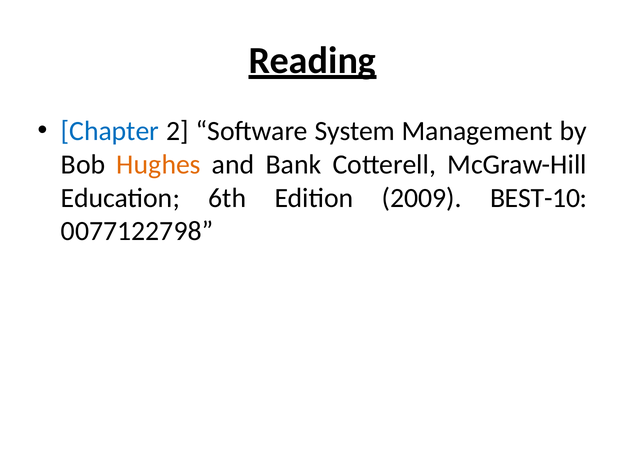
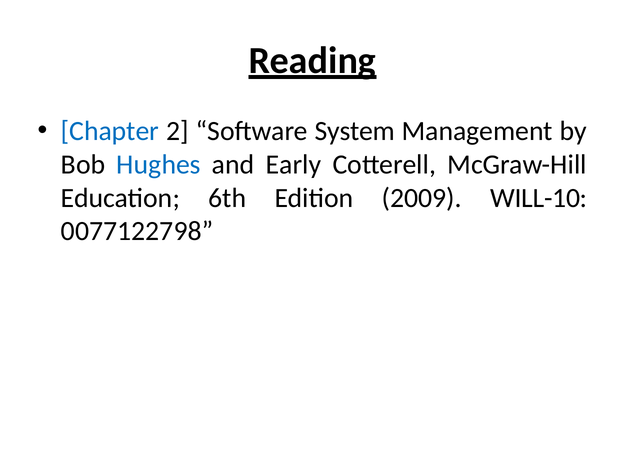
Hughes colour: orange -> blue (159, 164)
Bank: Bank -> Early (294, 164)
BEST-10: BEST-10 -> WILL-10 (539, 198)
